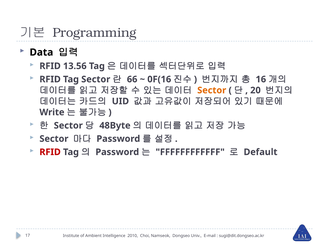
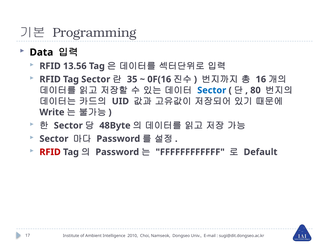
66: 66 -> 35 (132, 79)
Sector colour: orange -> blue (212, 90)
20: 20 -> 80 (255, 90)
